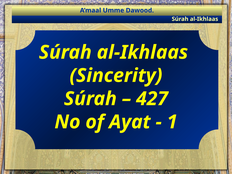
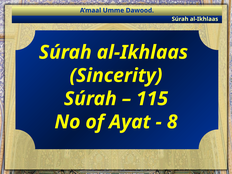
427: 427 -> 115 (152, 99)
1: 1 -> 8 (172, 122)
